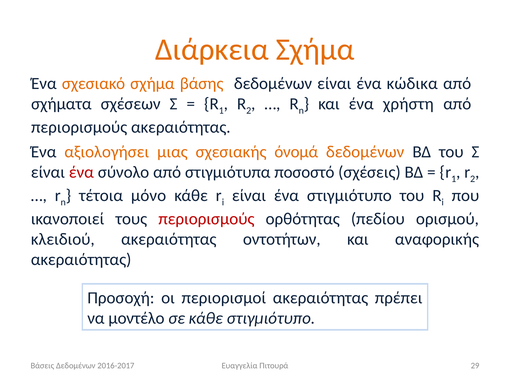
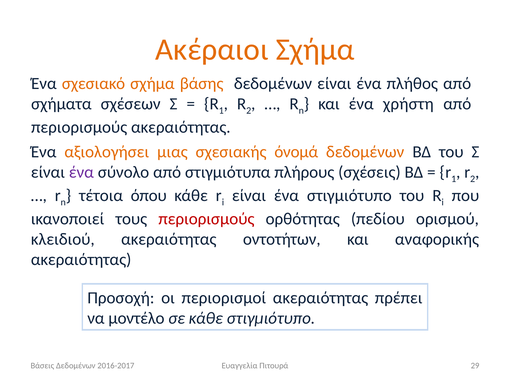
Διάρκεια: Διάρκεια -> Ακέραιοι (212, 49)
κώδικα: κώδικα -> πλήθος (412, 83)
ένα colour: red -> purple (81, 172)
ποσοστό: ποσοστό -> πλήρους (304, 172)
μόνο: μόνο -> όπου (149, 195)
